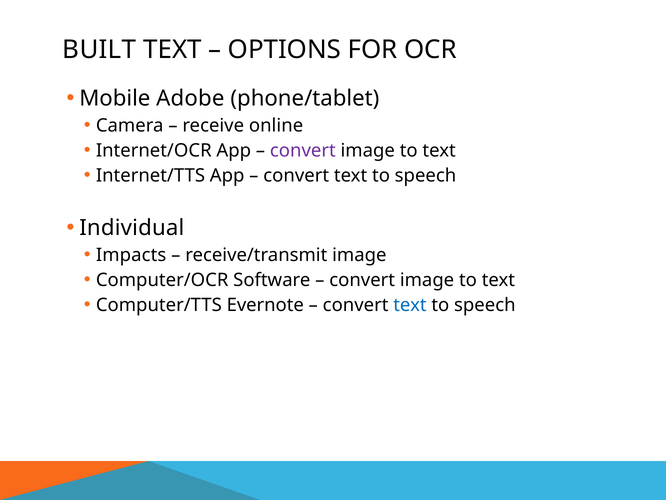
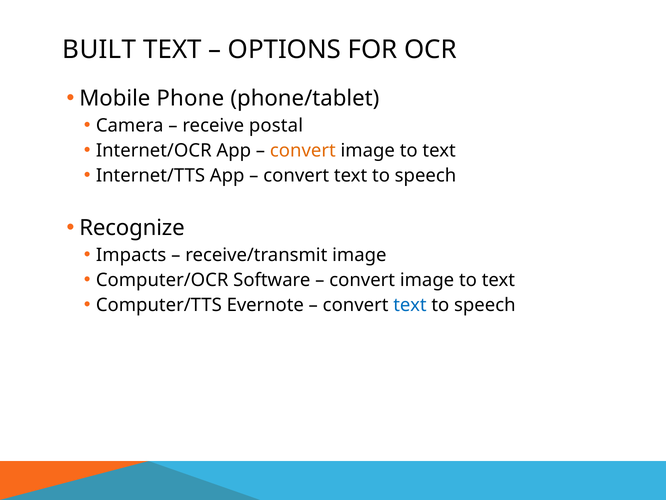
Adobe: Adobe -> Phone (190, 98)
online: online -> postal (276, 125)
convert colour: purple -> orange (303, 150)
Individual: Individual -> Recognize (132, 228)
